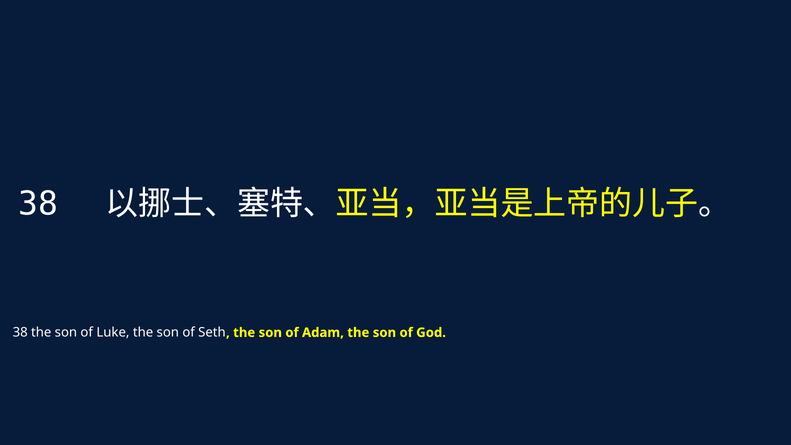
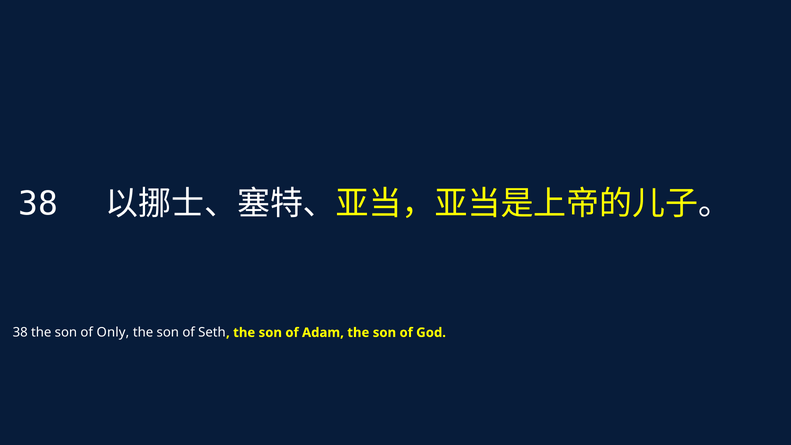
Luke: Luke -> Only (113, 333)
